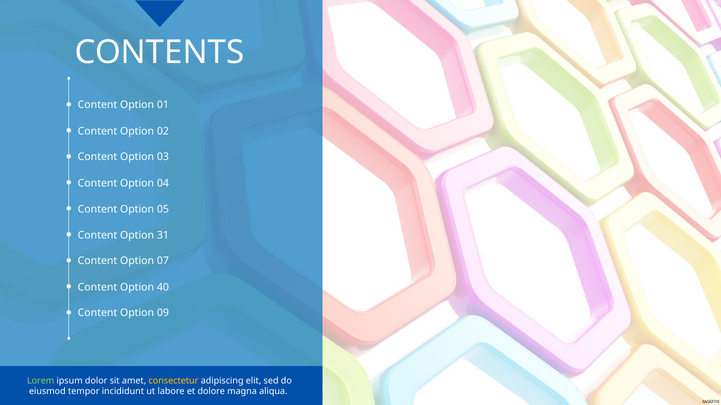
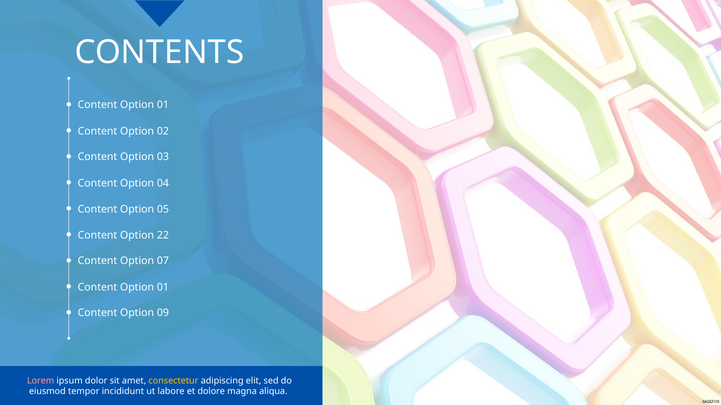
31: 31 -> 22 (163, 235)
40: 40 -> 01 (163, 288)
Lorem colour: light green -> pink (41, 381)
